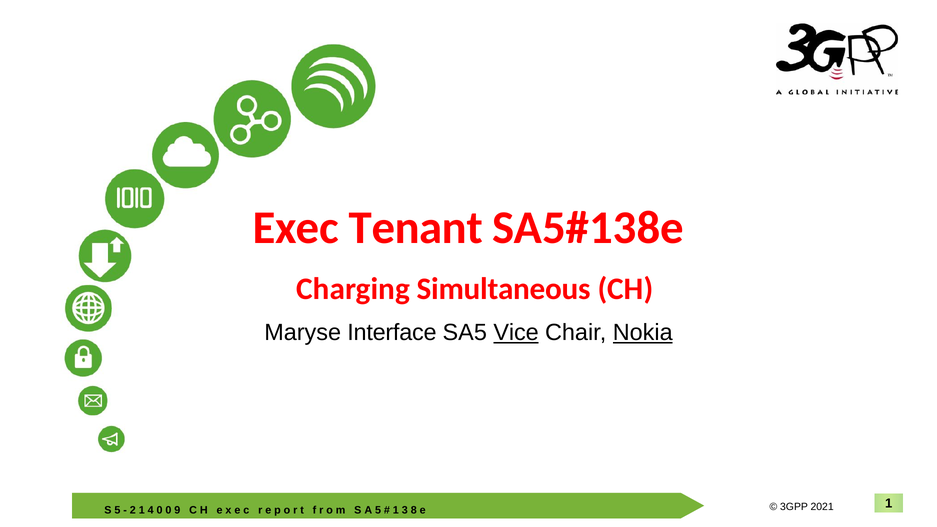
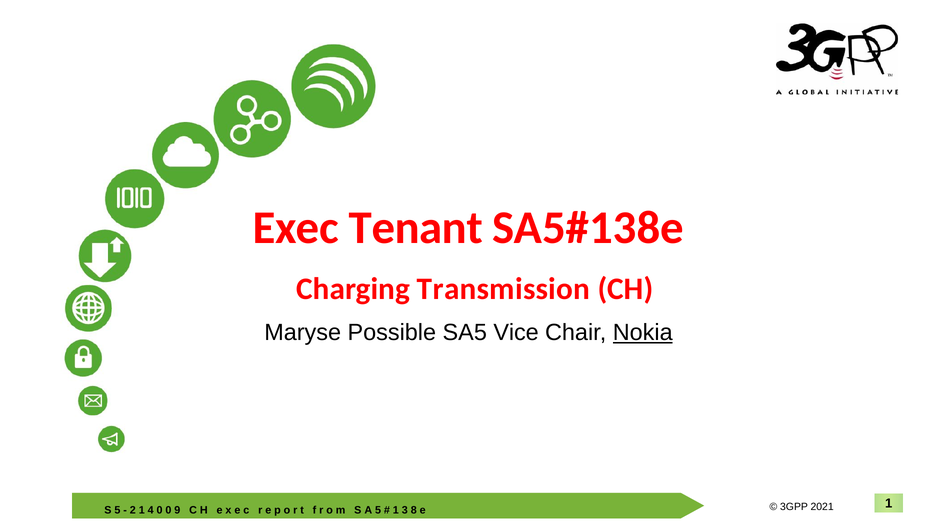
Simultaneous: Simultaneous -> Transmission (504, 289)
Interface: Interface -> Possible (392, 333)
Vice underline: present -> none (516, 333)
